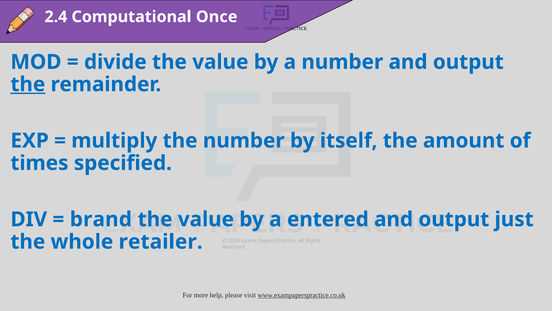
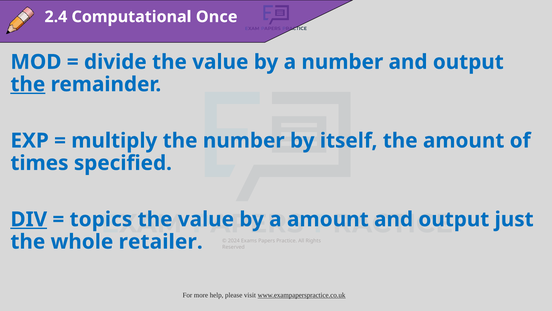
DIV underline: none -> present (29, 219)
brand: brand -> topics (101, 219)
a entered: entered -> amount (328, 219)
